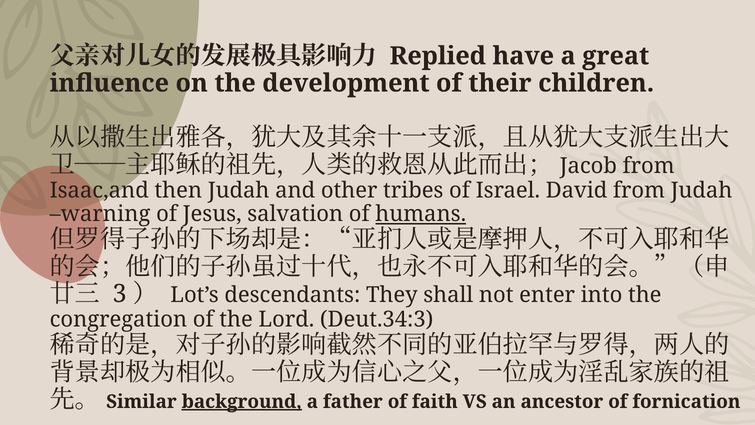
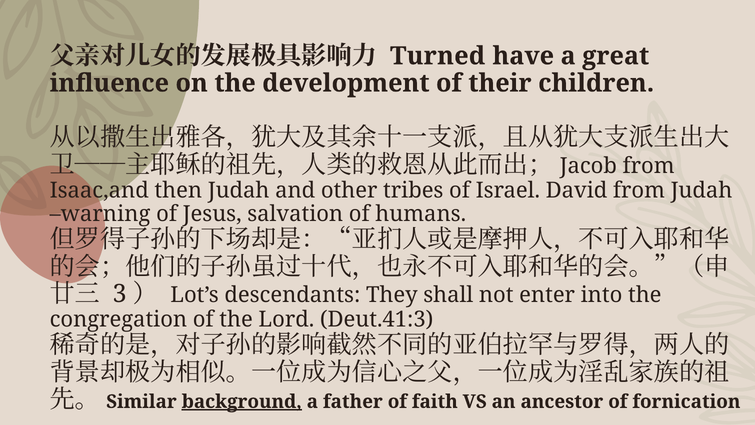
Replied: Replied -> Turned (438, 56)
humans underline: present -> none (421, 214)
Deut.34:3: Deut.34:3 -> Deut.41:3 (377, 319)
